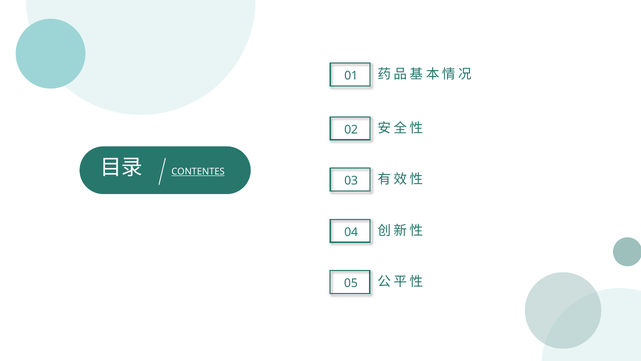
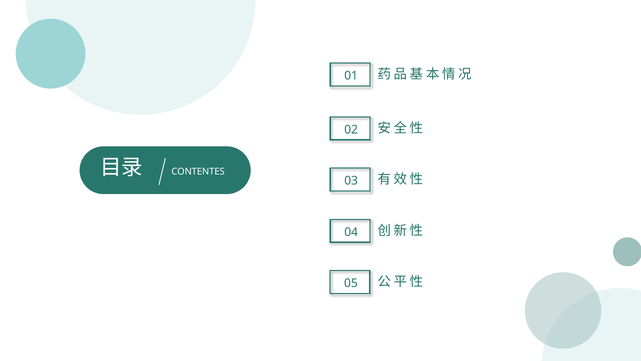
CONTENTES underline: present -> none (198, 171)
